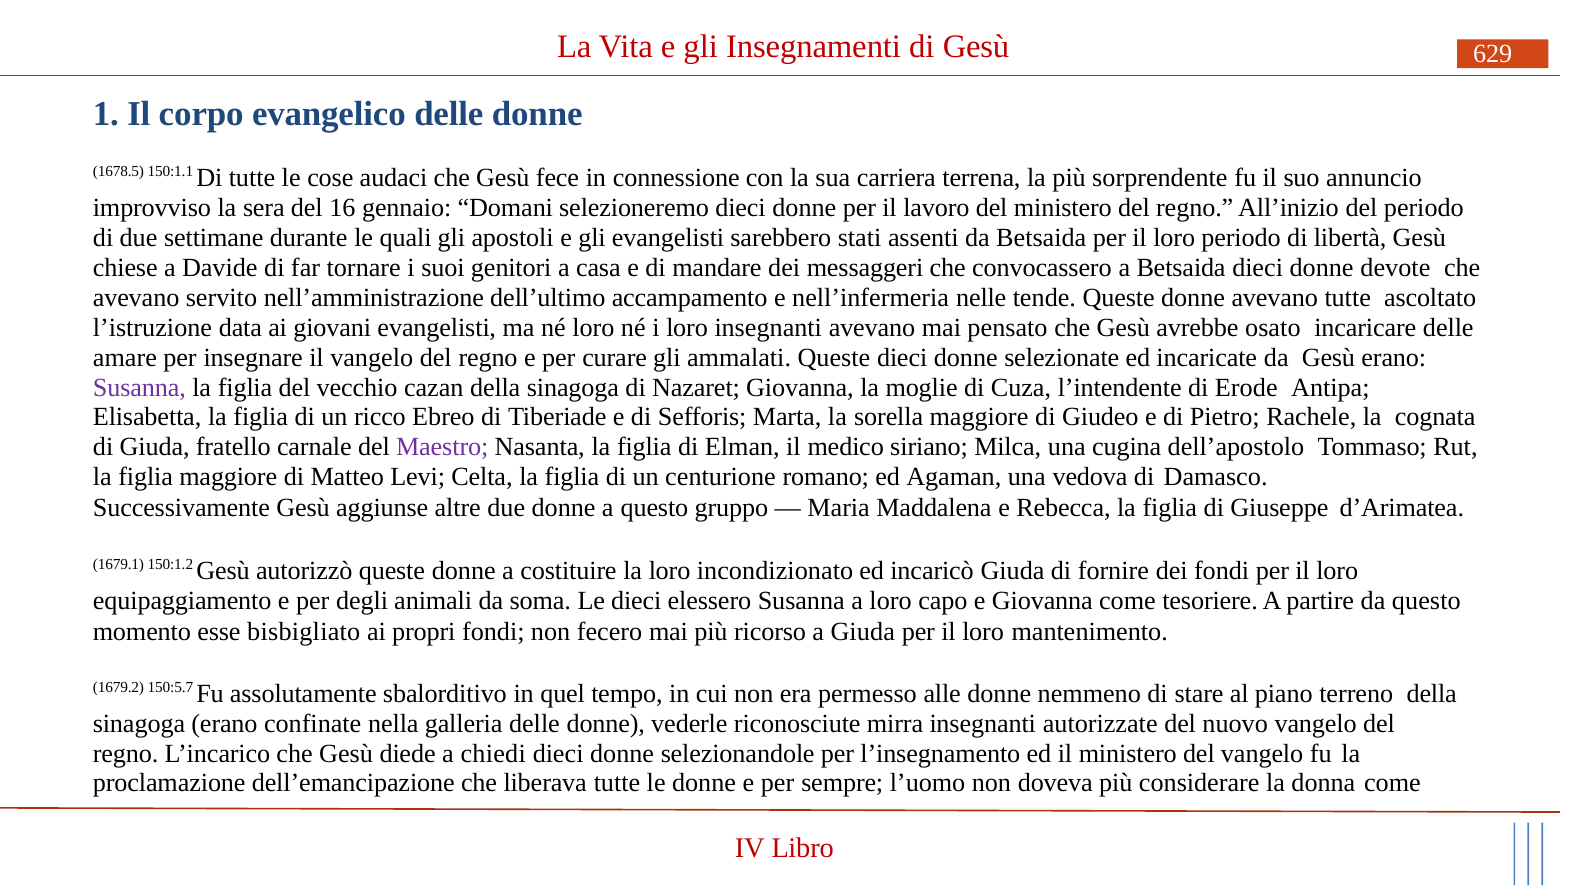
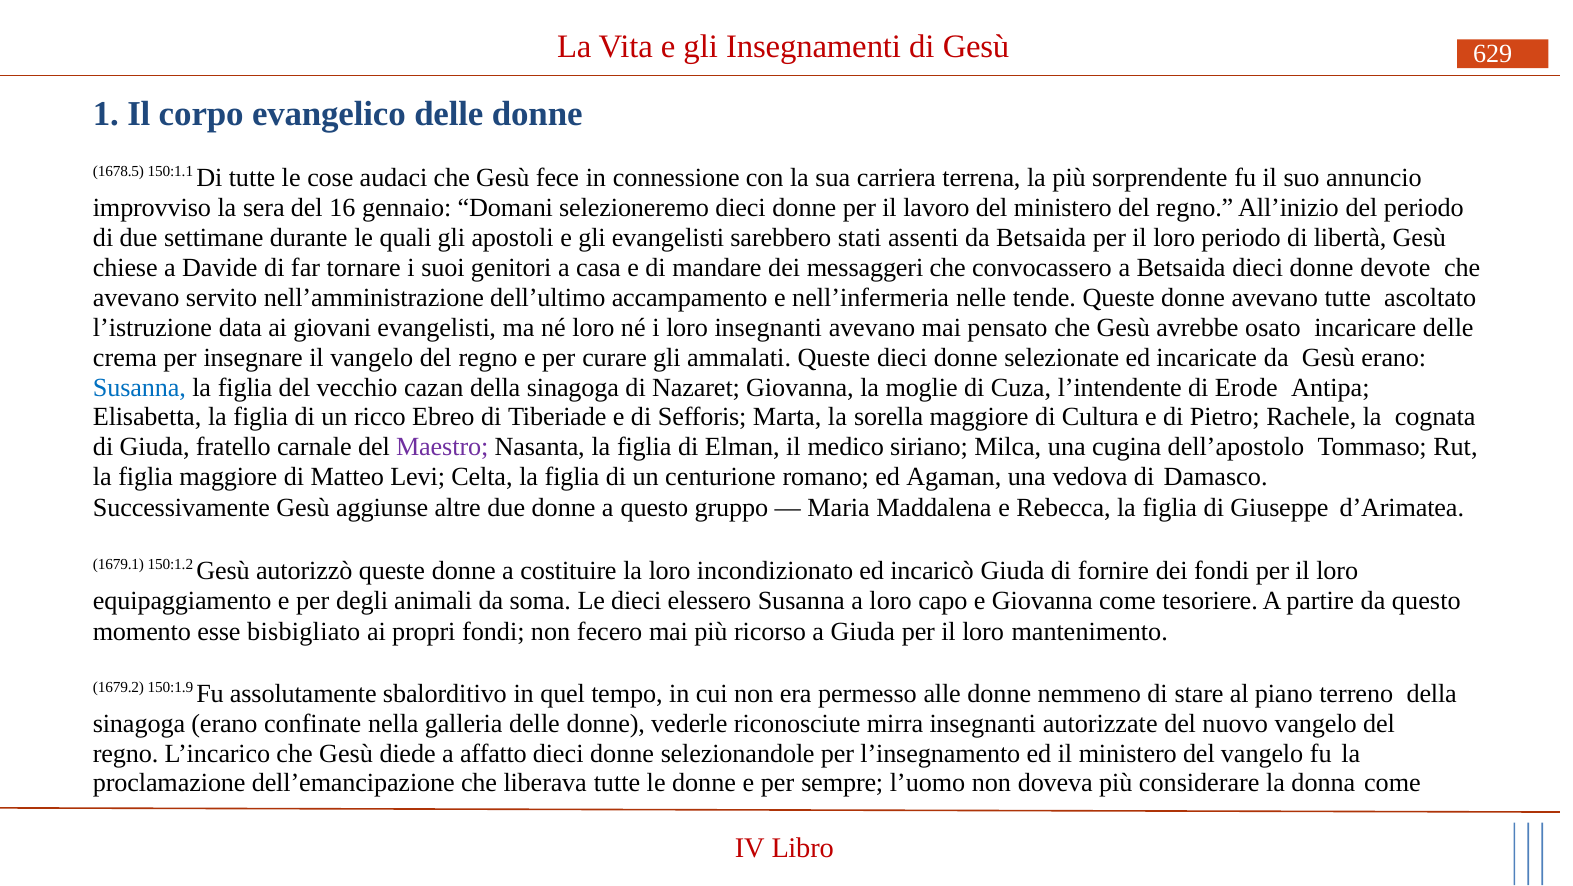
amare: amare -> crema (125, 357)
Susanna colour: purple -> blue (139, 387)
Giudeo: Giudeo -> Cultura (1100, 417)
150:5.7: 150:5.7 -> 150:1.9 (170, 687)
chiedi: chiedi -> affatto (493, 754)
